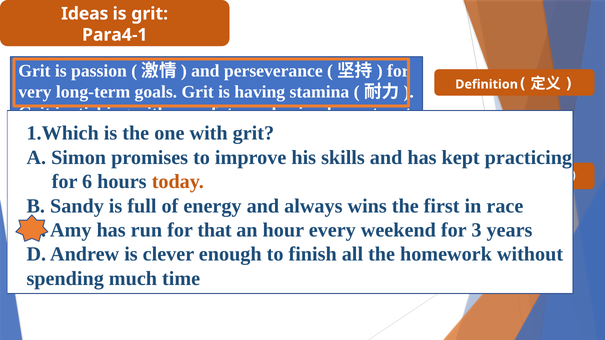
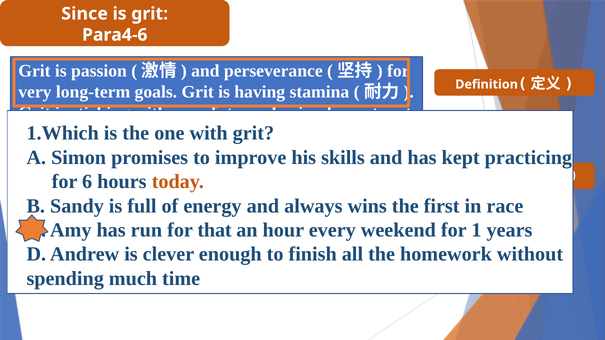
Ideas: Ideas -> Since (85, 14)
Para4-1: Para4-1 -> Para4-6 (115, 35)
3: 3 -> 1 (476, 230)
